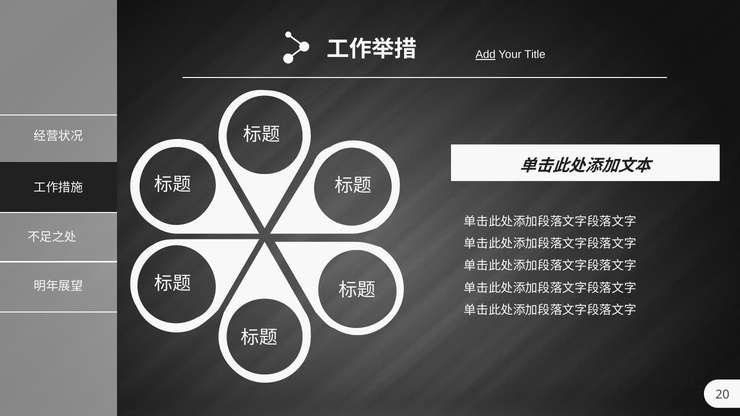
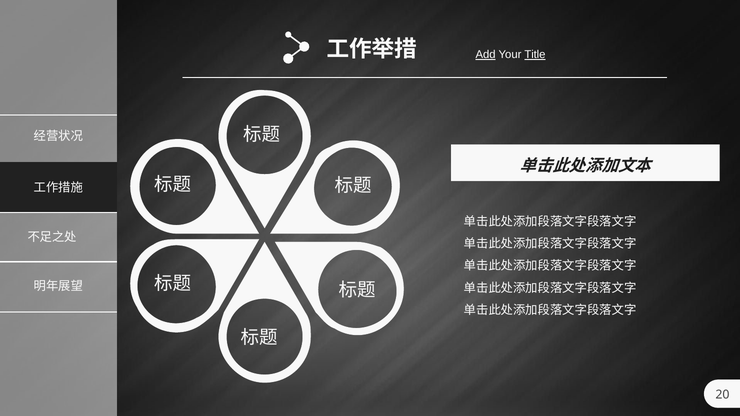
Title underline: none -> present (535, 55)
